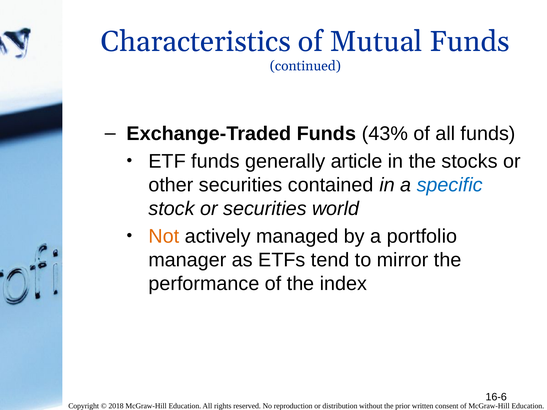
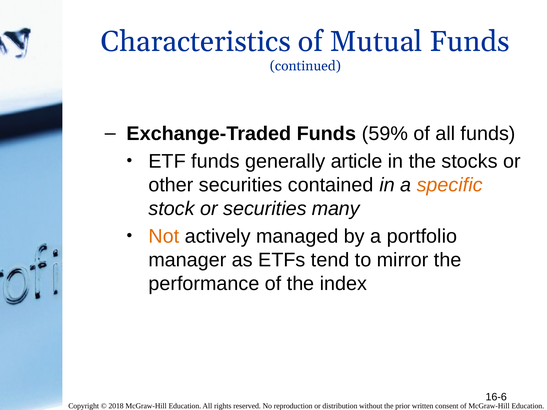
43%: 43% -> 59% (385, 134)
specific colour: blue -> orange (450, 185)
world: world -> many (336, 209)
